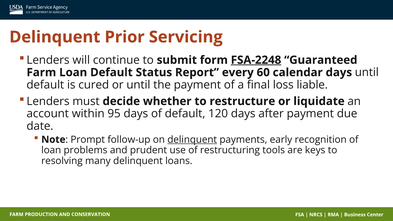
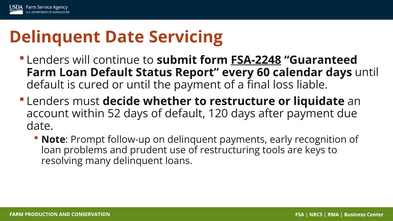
Delinquent Prior: Prior -> Date (125, 37)
95: 95 -> 52 (114, 114)
delinquent underline: present -> none (192, 140)
